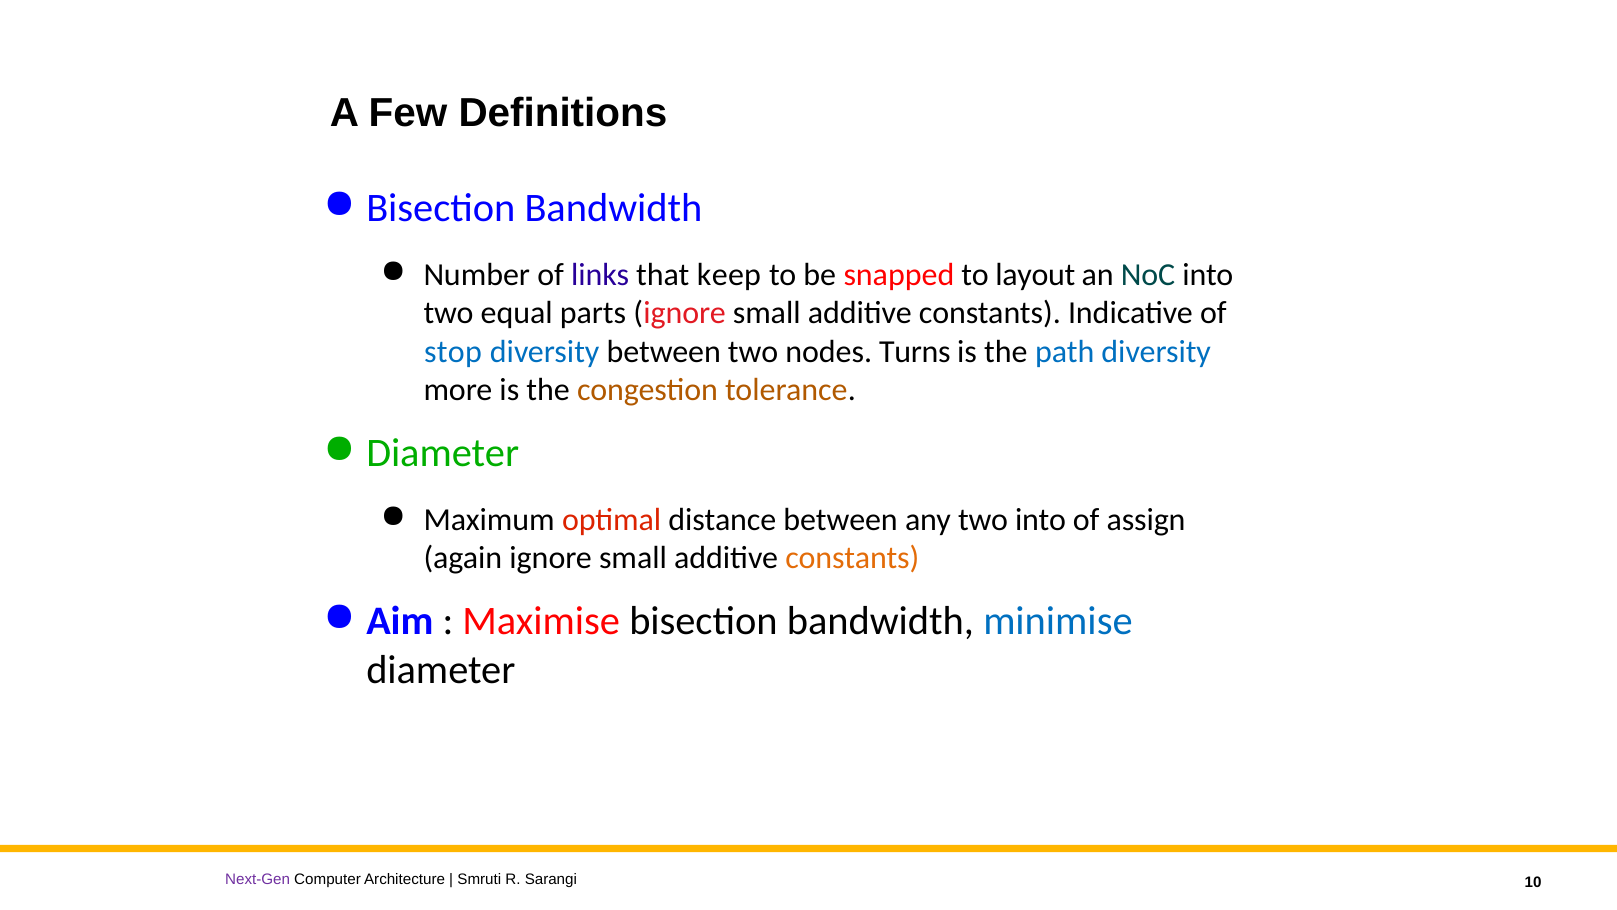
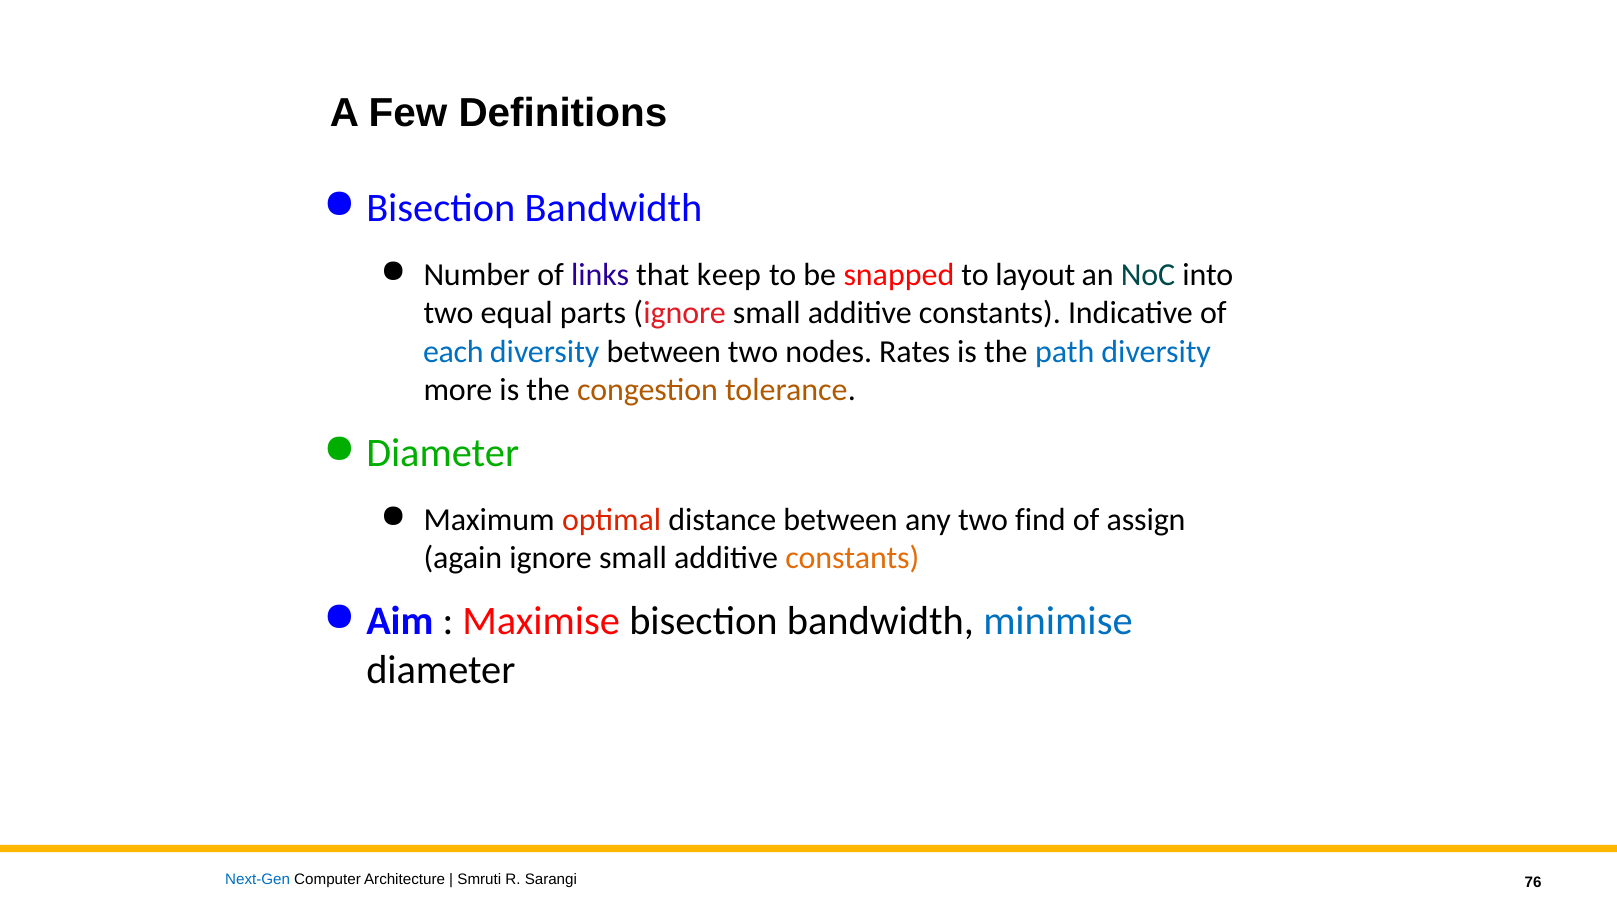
stop: stop -> each (453, 352)
Turns: Turns -> Rates (915, 352)
two into: into -> find (1040, 520)
Next-Gen colour: purple -> blue (258, 879)
10: 10 -> 76 (1533, 882)
